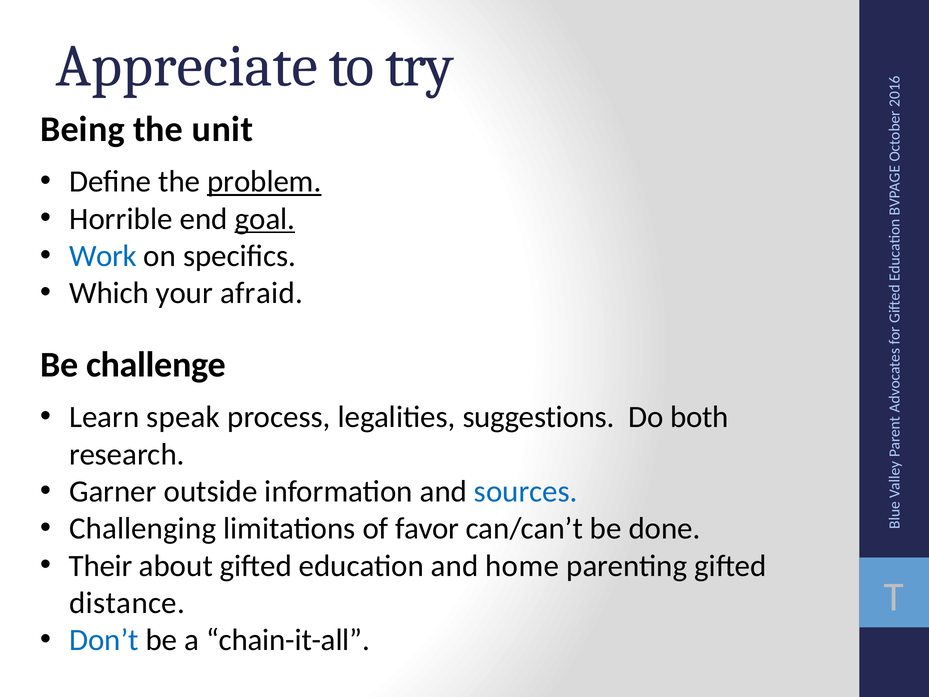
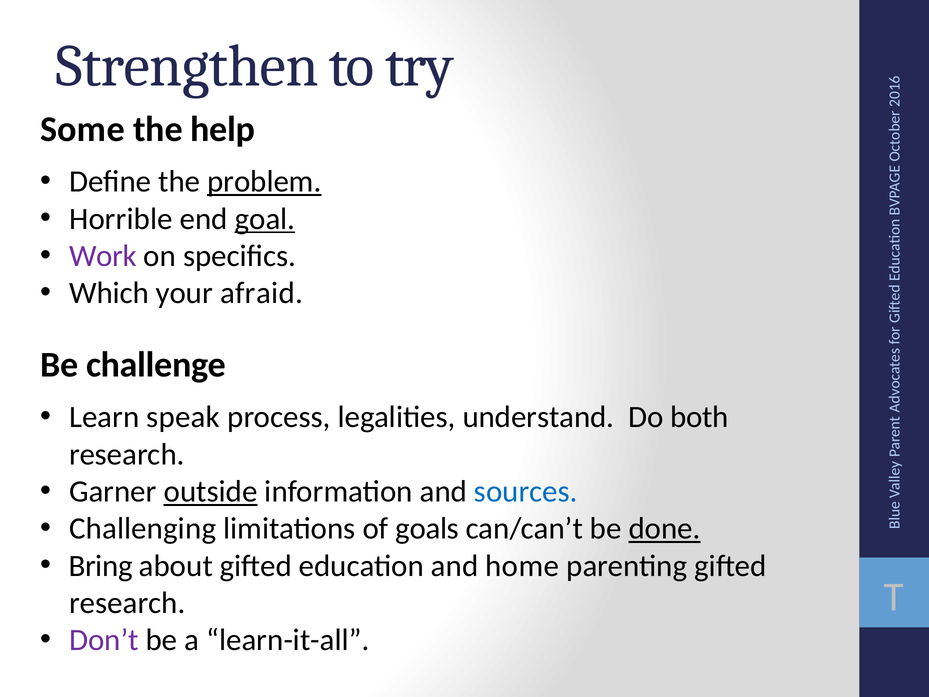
Appreciate: Appreciate -> Strengthen (187, 66)
Being: Being -> Some (82, 129)
unit: unit -> help (223, 129)
Work colour: blue -> purple (103, 256)
suggestions: suggestions -> understand (538, 417)
outside underline: none -> present (211, 491)
favor: favor -> goals (427, 528)
done underline: none -> present (665, 528)
Their: Their -> Bring (101, 566)
distance: distance -> research (127, 603)
Don’t colour: blue -> purple (104, 640)
chain-it-all: chain-it-all -> learn-it-all (288, 640)
